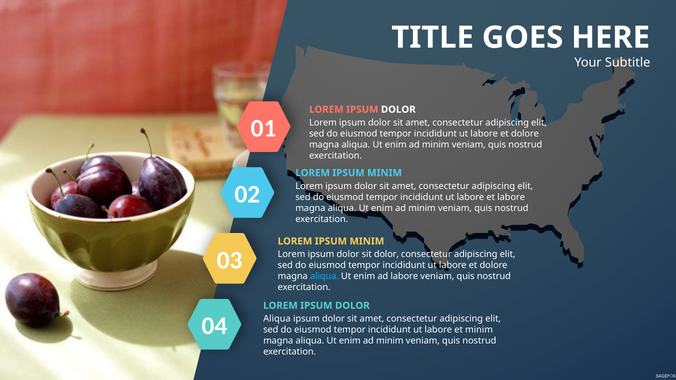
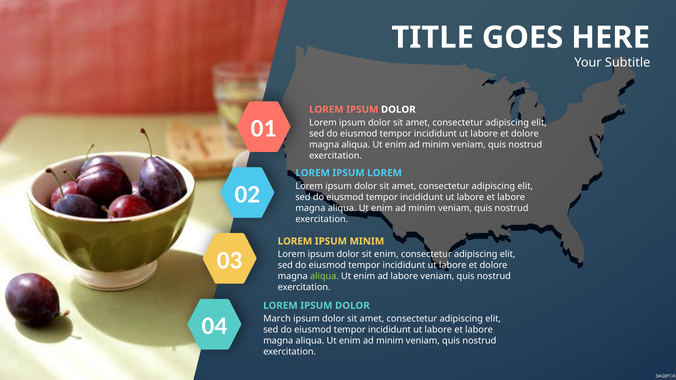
MINIM: MINIM -> LOREM (385, 173)
sit dolor: dolor -> enim (386, 255)
aliqua colour: light blue -> light green (324, 277)
Aliqua: Aliqua -> March (277, 319)
minim: minim -> labore (479, 330)
